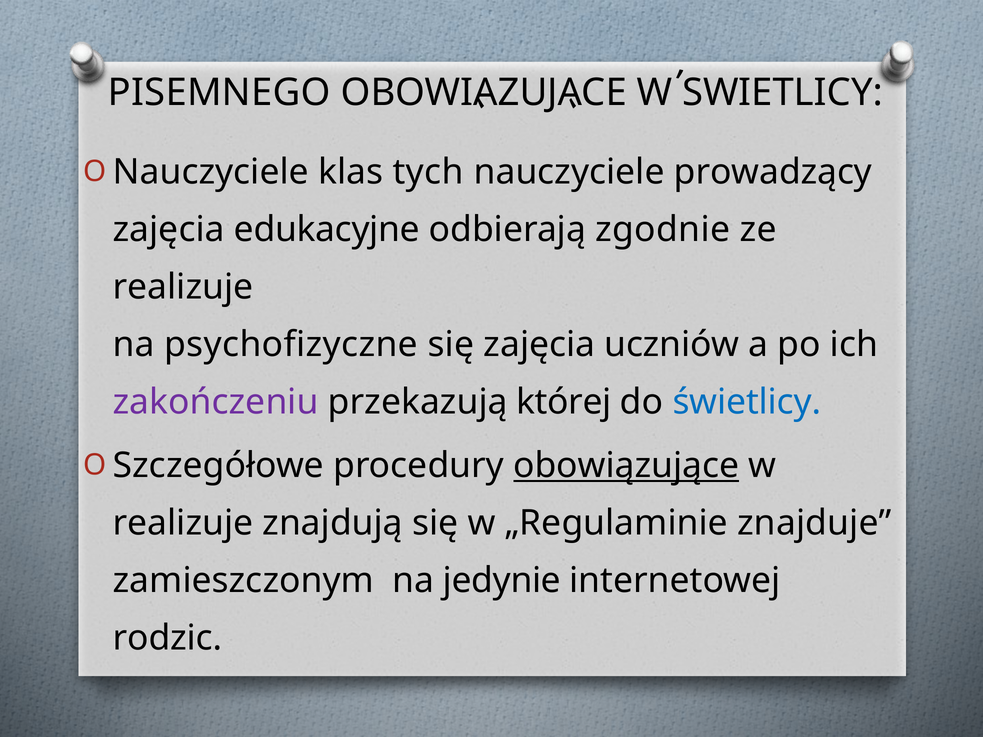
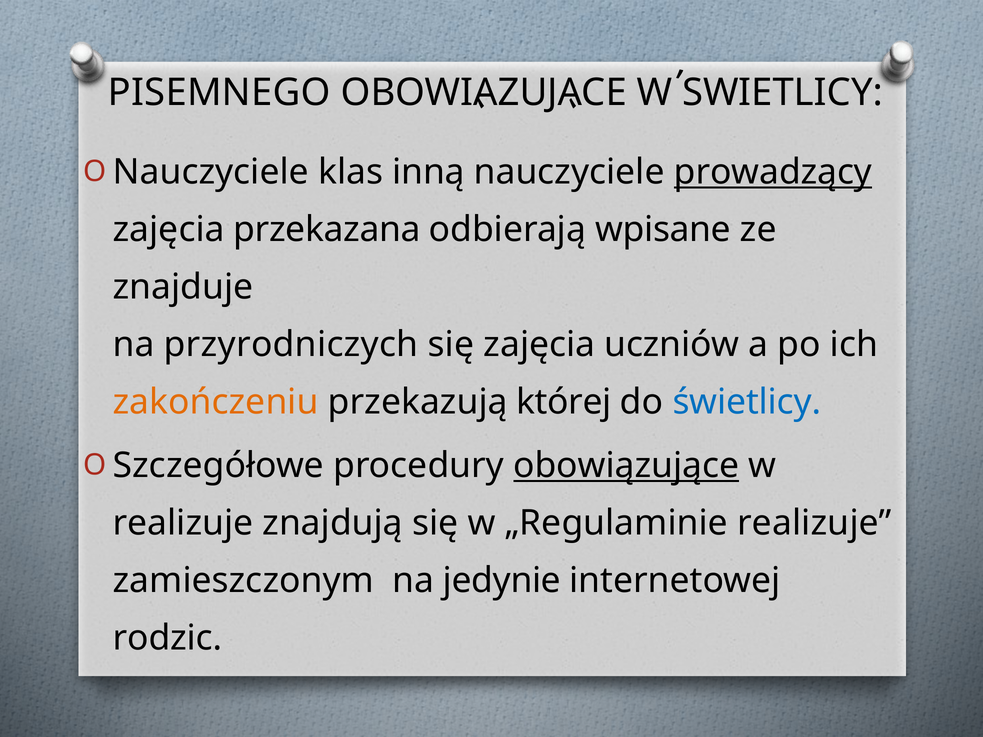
tych: tych -> inną (428, 172)
prowadzący underline: none -> present (773, 172)
edukacyjne: edukacyjne -> przekazana (327, 230)
zgodnie: zgodnie -> wpisane (663, 230)
realizuje: realizuje -> znajduje (183, 287)
psychofizyczne: psychofizyczne -> przyrodniczych (291, 345)
zakończeniu colour: purple -> orange (216, 402)
„Regulaminie znajduje: znajduje -> realizuje (814, 523)
